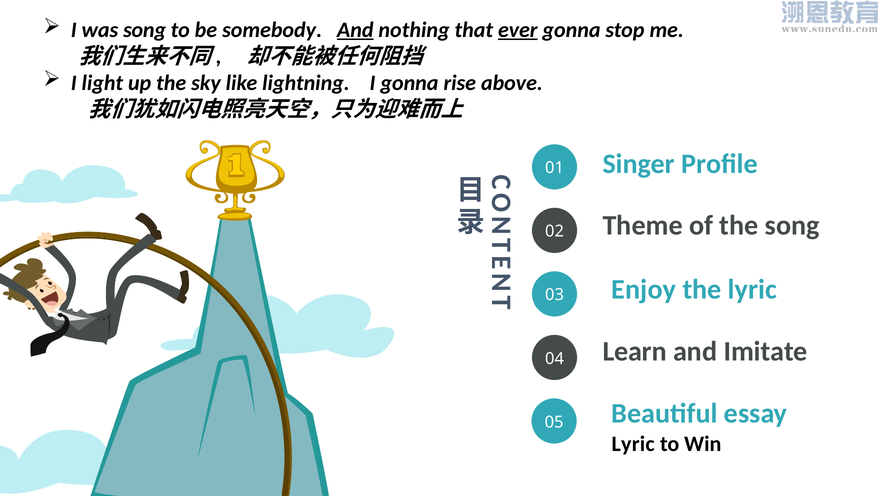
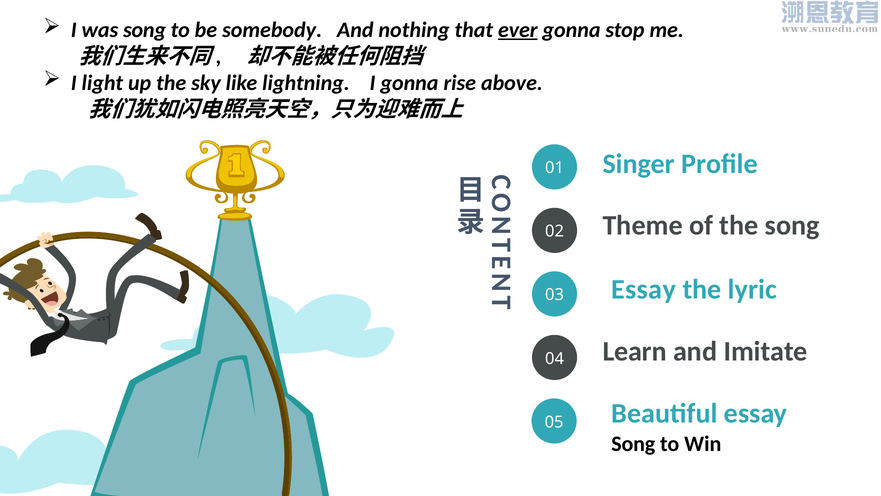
And underline: present -> none (355, 30)
03 Enjoy: Enjoy -> Essay (644, 289)
Lyric: Lyric -> Song (633, 444)
